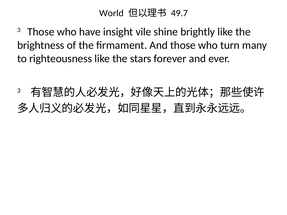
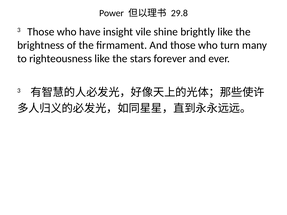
World: World -> Power (111, 13)
49.7: 49.7 -> 29.8 (179, 13)
